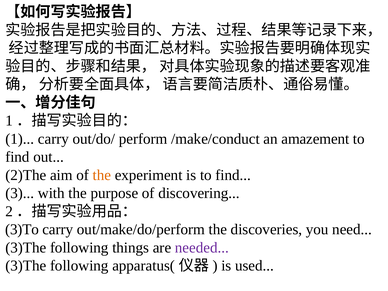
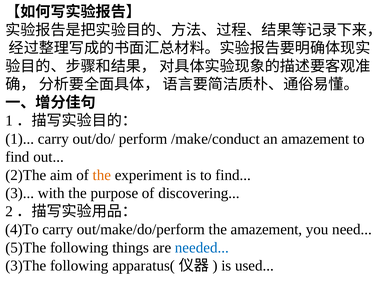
3)To: 3)To -> 4)To (22, 229)
the discoveries: discoveries -> amazement (266, 229)
3)The: 3)The -> 5)The (26, 248)
needed colour: purple -> blue (202, 248)
